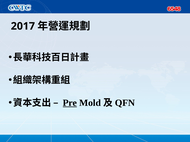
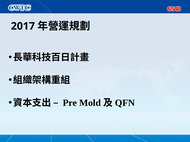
Pre underline: present -> none (70, 103)
